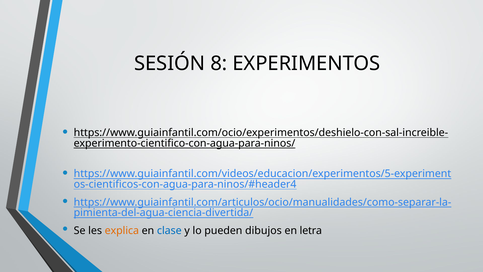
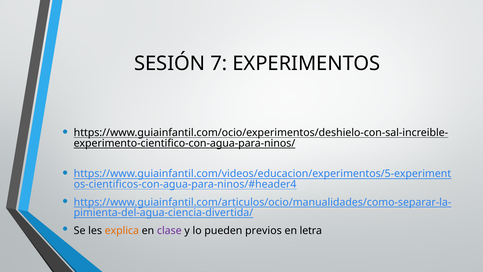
8: 8 -> 7 (219, 63)
clase colour: blue -> purple (169, 230)
dibujos: dibujos -> previos (263, 230)
